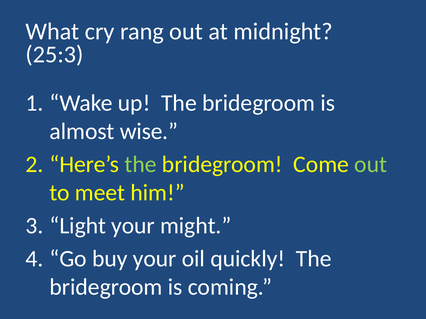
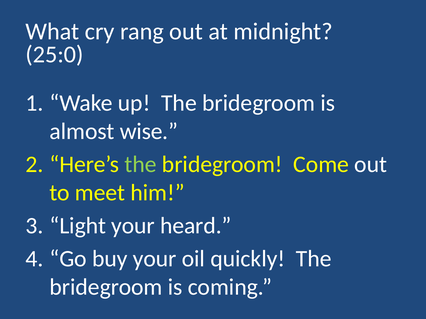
25:3: 25:3 -> 25:0 (55, 55)
out colour: light green -> white (371, 165)
might: might -> heard (196, 226)
